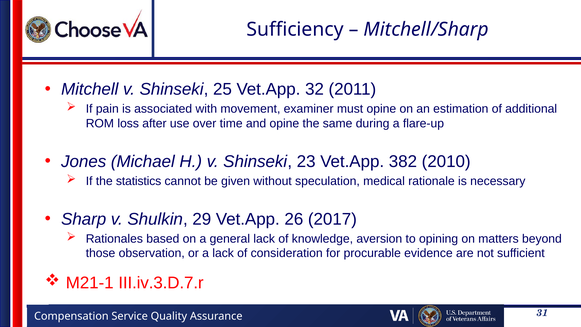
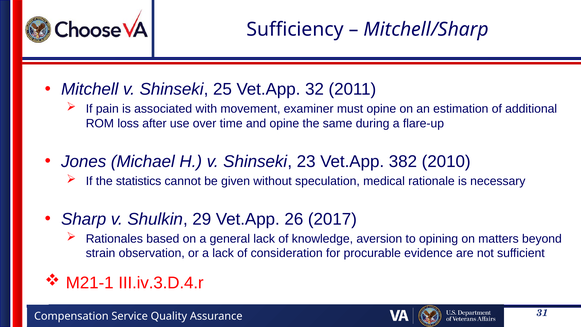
those: those -> strain (101, 253)
III.iv.3.D.7.r: III.iv.3.D.7.r -> III.iv.3.D.4.r (161, 283)
